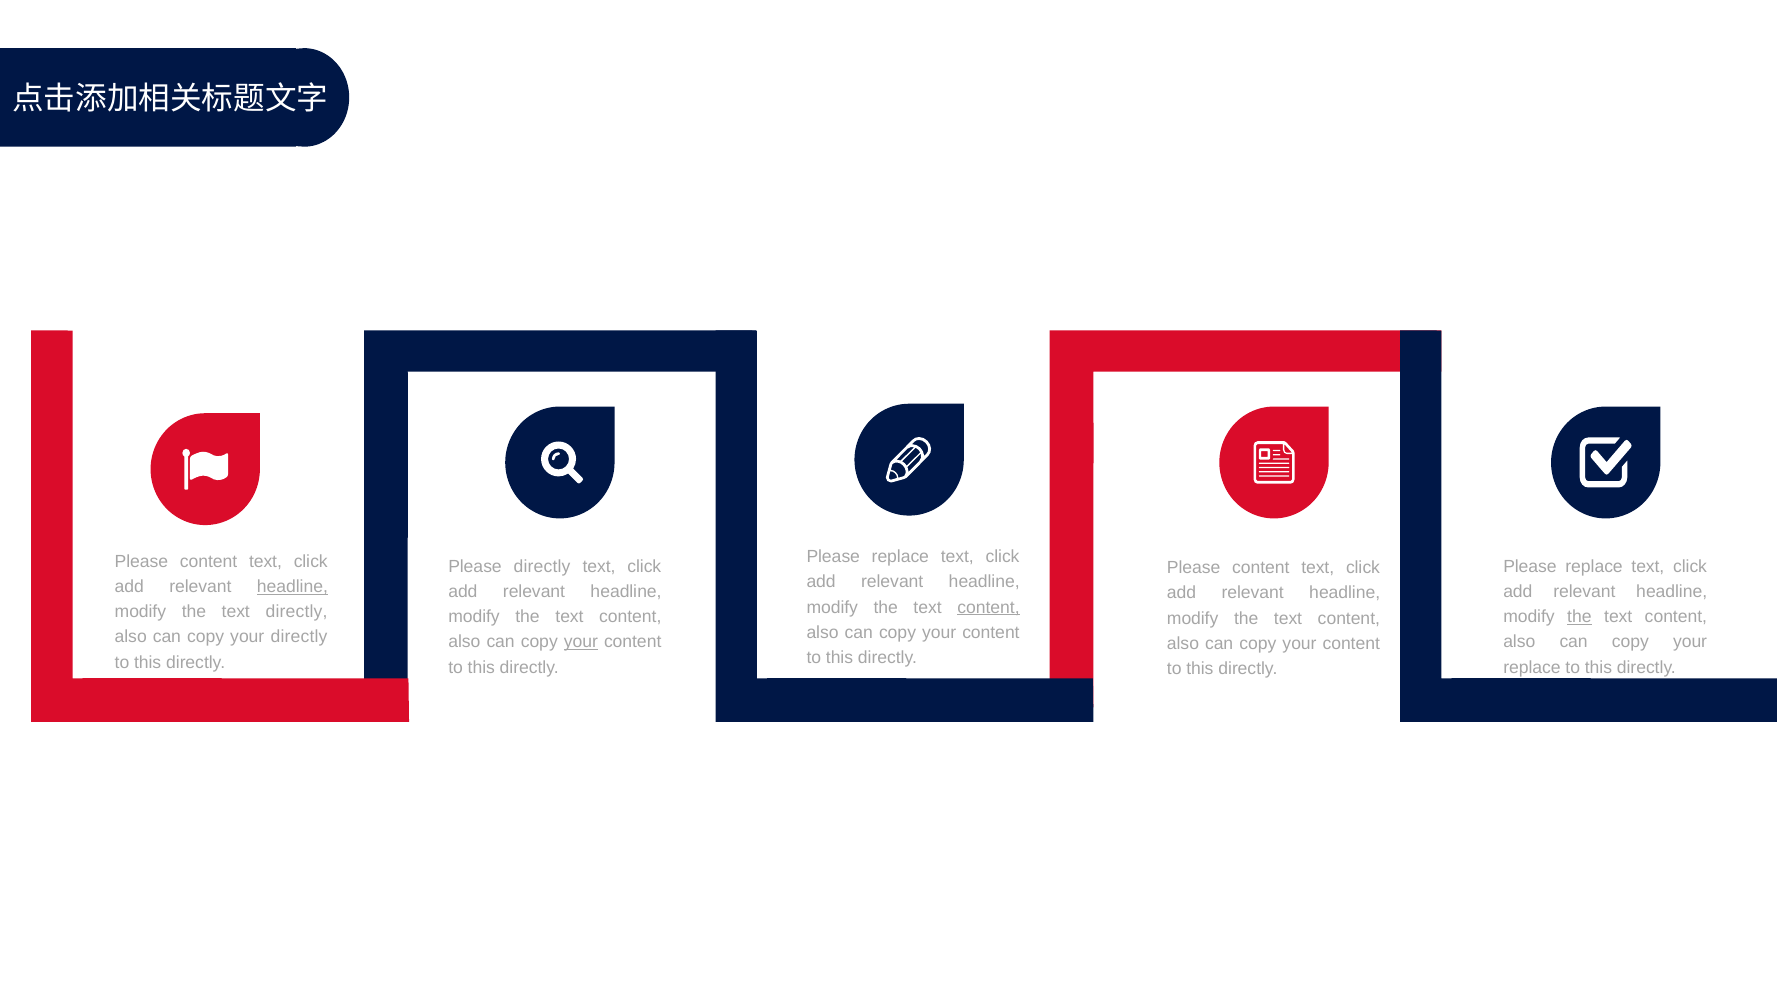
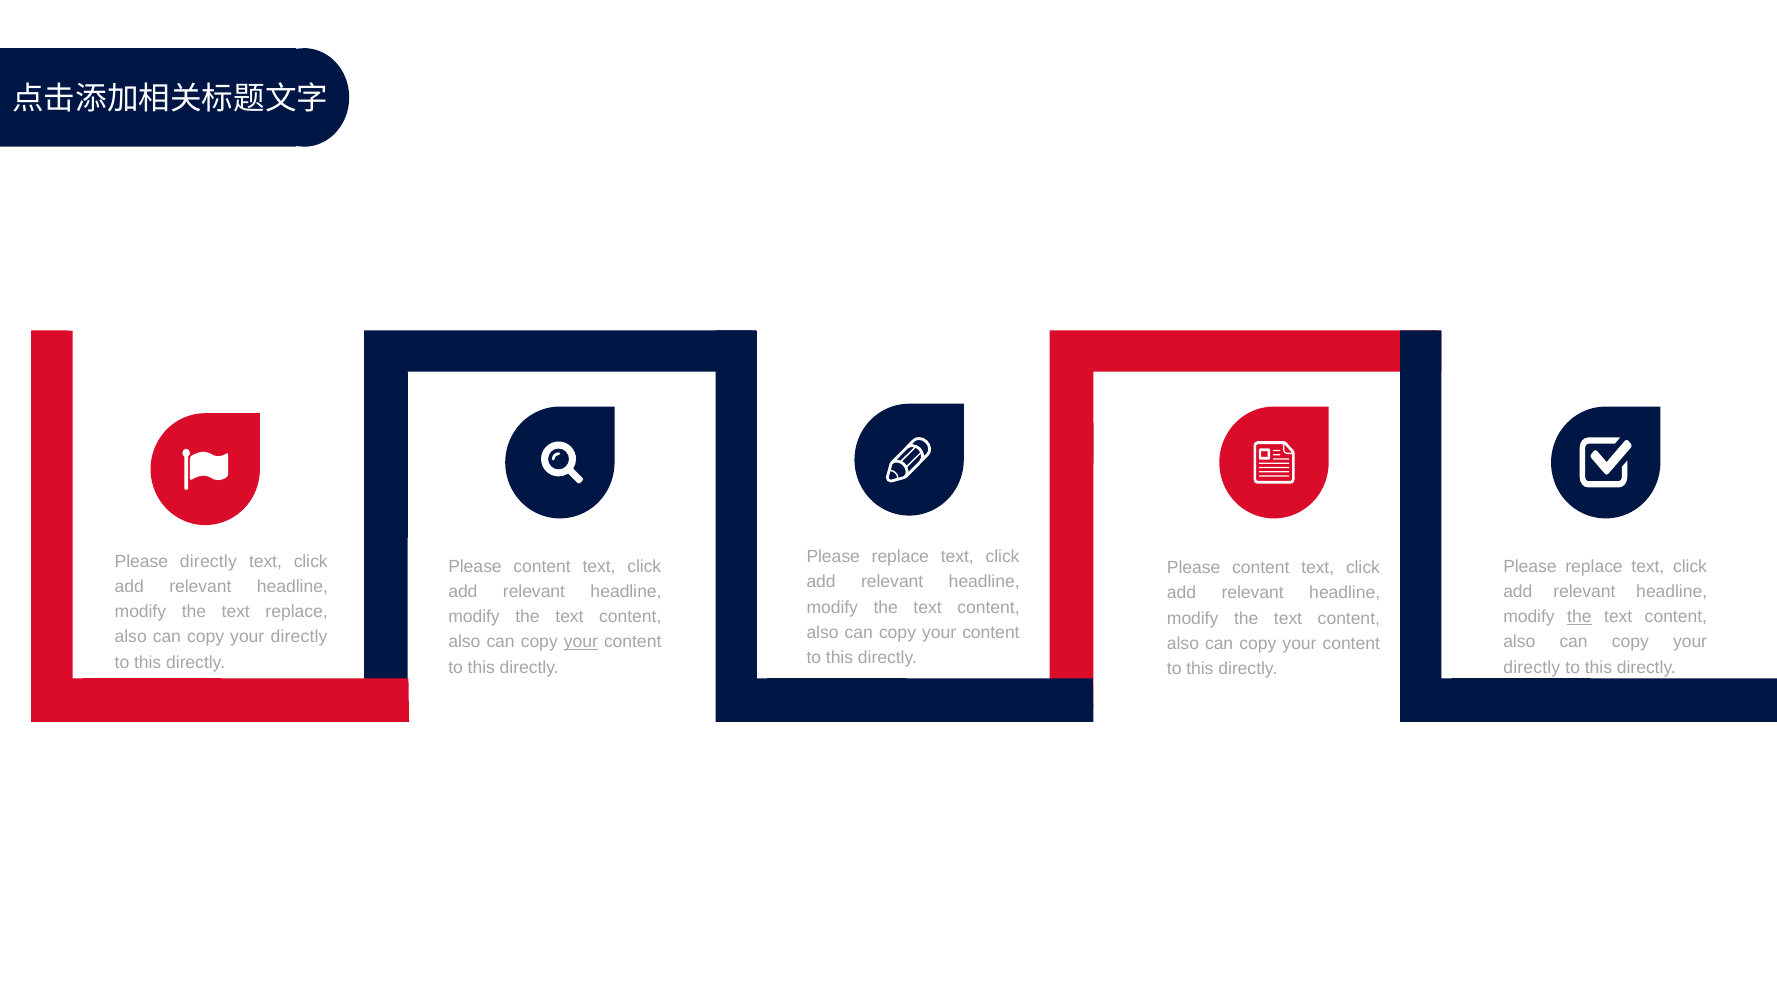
content: content -> directly (208, 562)
directly: directly -> content (542, 567)
headline underline: present -> none (292, 587)
content underline: present -> none (988, 608)
text directly: directly -> replace (297, 612)
replace: replace -> directly (1532, 668)
